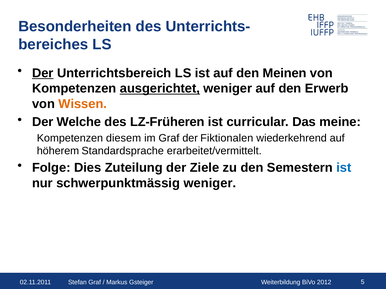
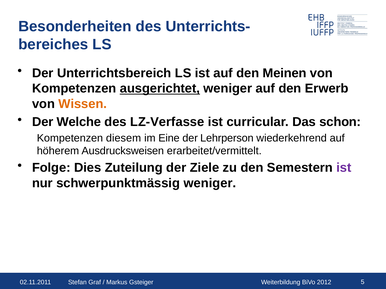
Der underline: present -> none (43, 73)
LZ-Früheren: LZ-Früheren -> LZ-Verfasse (167, 122)
meine: meine -> schon (340, 122)
im Graf: Graf -> Eine (169, 138)
Fiktionalen: Fiktionalen -> Lehrperson (227, 138)
Standardsprache: Standardsprache -> Ausdrucksweisen (123, 151)
ist colour: blue -> purple (344, 168)
